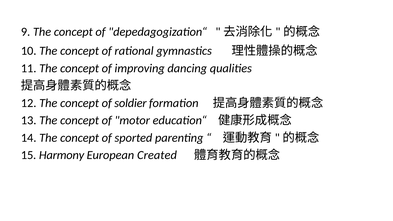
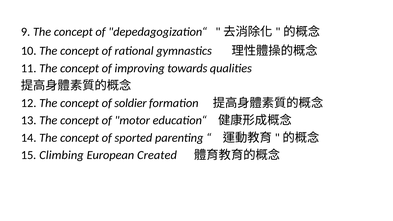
dancing: dancing -> towards (187, 68)
Harmony: Harmony -> Climbing (61, 155)
